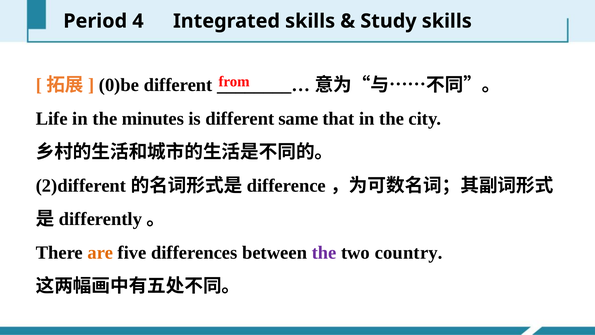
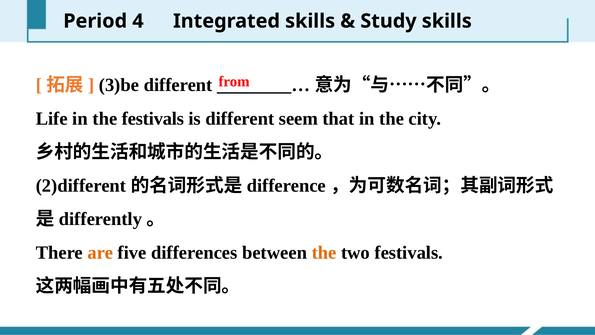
0)be: 0)be -> 3)be (119, 85)
the minutes: minutes -> festivals (153, 118)
same: same -> seem (298, 118)
the colour: purple -> orange (324, 252)
two country: country -> festivals (409, 252)
